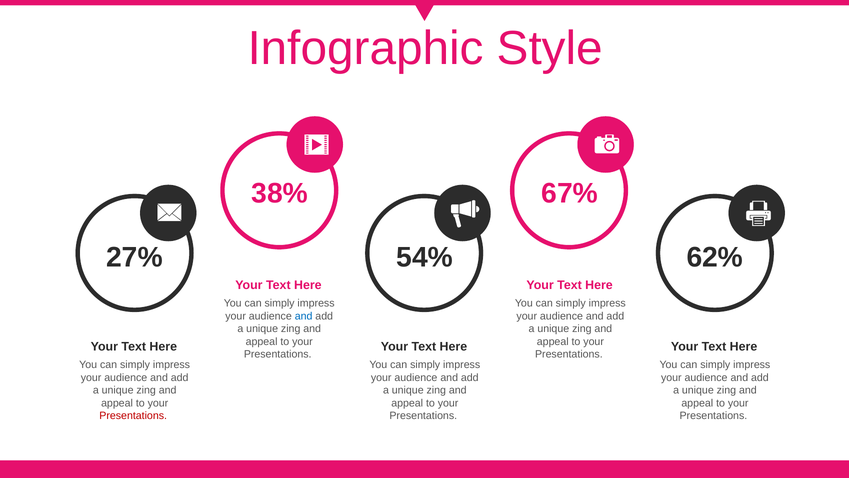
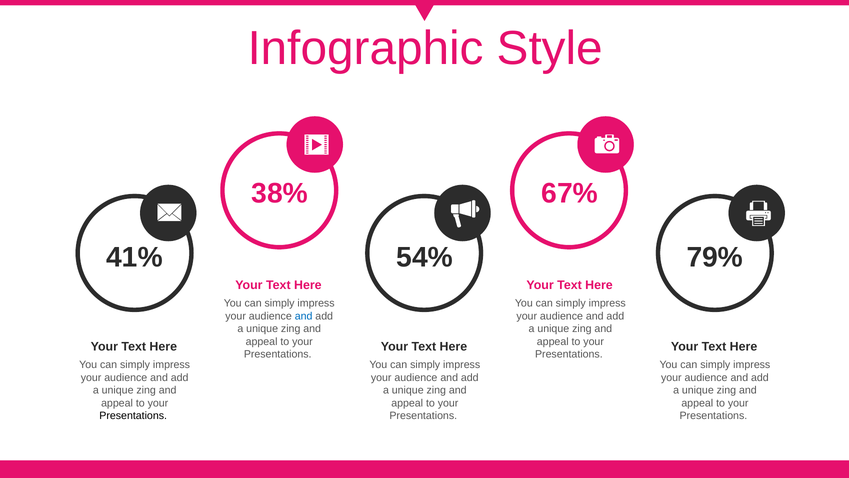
27%: 27% -> 41% (135, 257)
62%: 62% -> 79% (715, 257)
Presentations colour: red -> black (133, 415)
